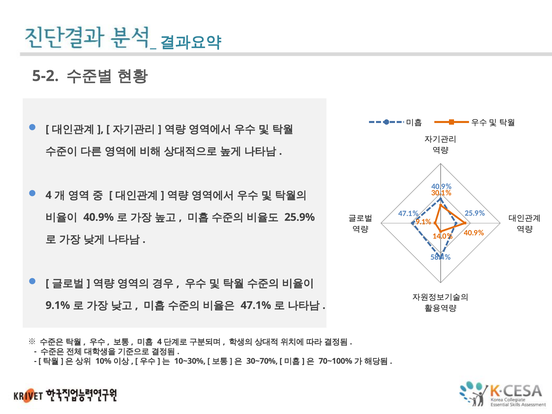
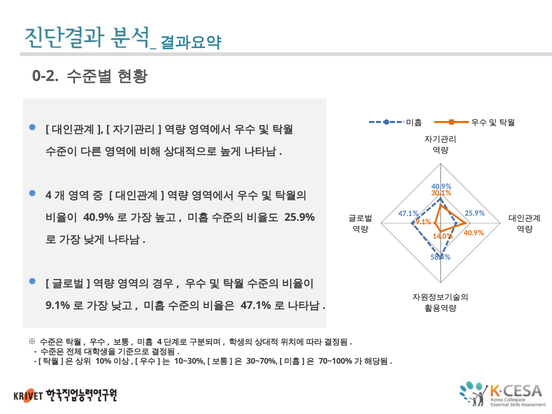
5-2: 5-2 -> 0-2 (45, 76)
